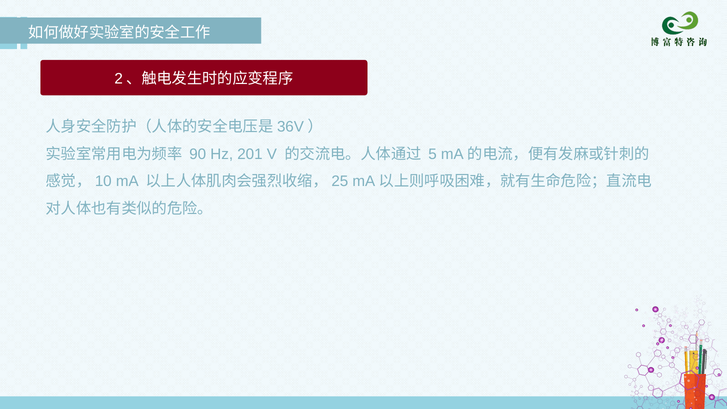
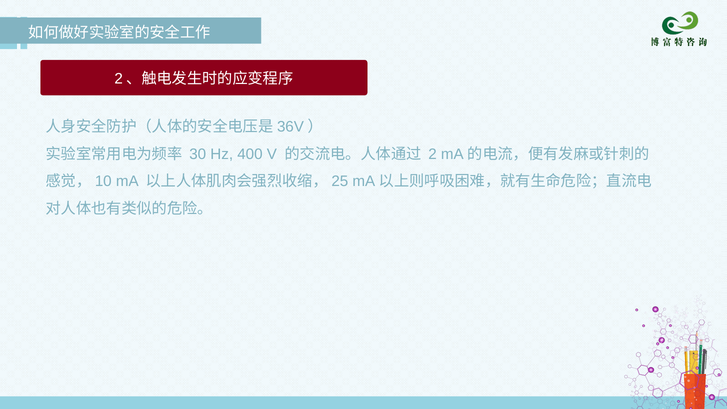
90: 90 -> 30 (198, 154)
201: 201 -> 400 (250, 154)
5: 5 -> 2 (433, 154)
